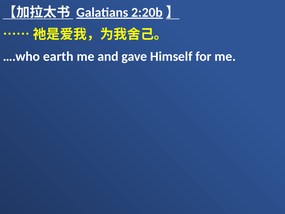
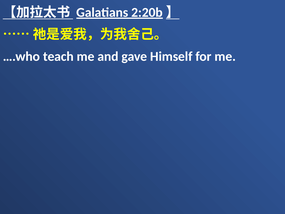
earth: earth -> teach (58, 56)
